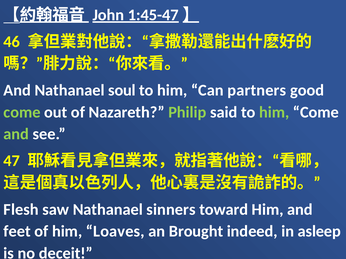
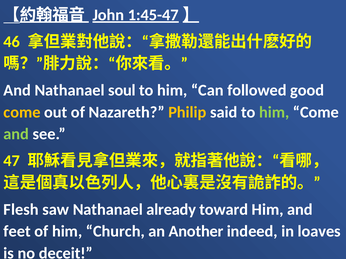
partners: partners -> followed (257, 90)
come colour: light green -> yellow (22, 112)
Philip colour: light green -> yellow (187, 112)
sinners: sinners -> already (171, 210)
Loaves: Loaves -> Church (115, 232)
Brought: Brought -> Another (196, 232)
asleep: asleep -> loaves (319, 232)
